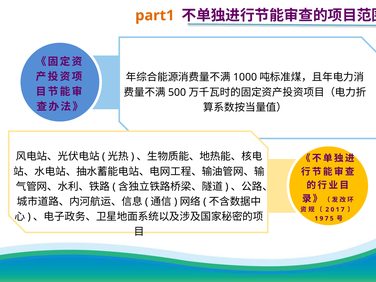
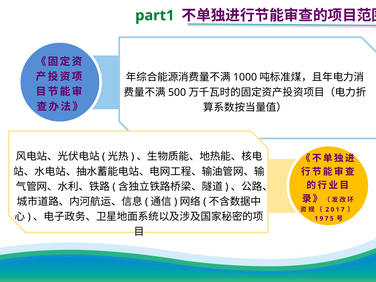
part1 colour: orange -> green (155, 15)
